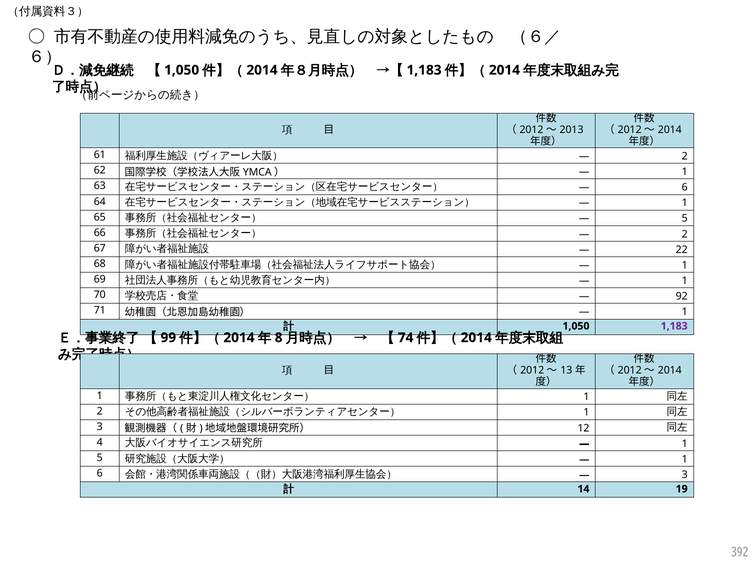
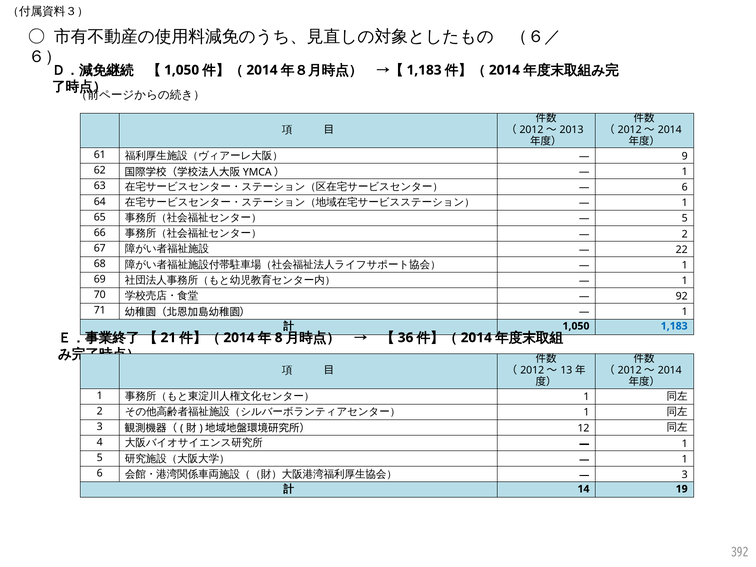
2: 2 -> 9 (685, 156)
1,183 colour: purple -> blue (674, 326)
99: 99 -> 21 (168, 338)
74: 74 -> 36 (406, 338)
